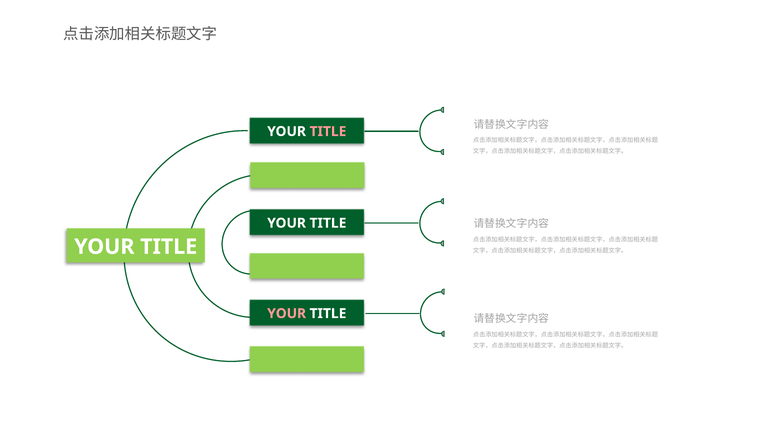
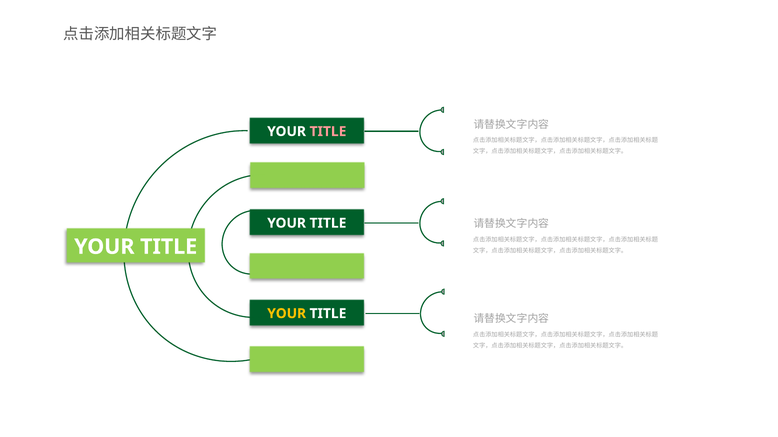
YOUR colour: pink -> yellow (287, 314)
